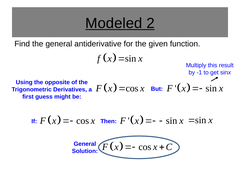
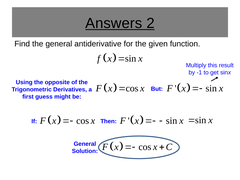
Modeled: Modeled -> Answers (114, 23)
